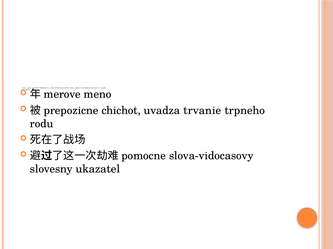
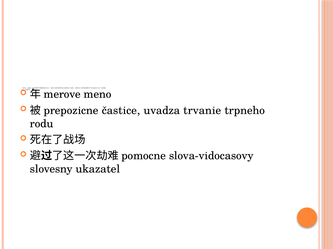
chichot: chichot -> častice (121, 111)
